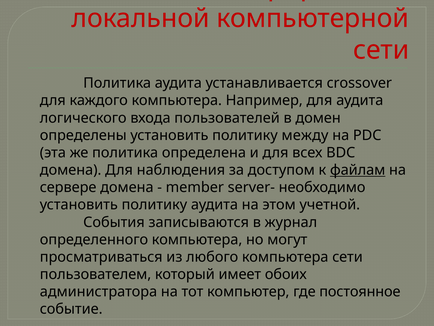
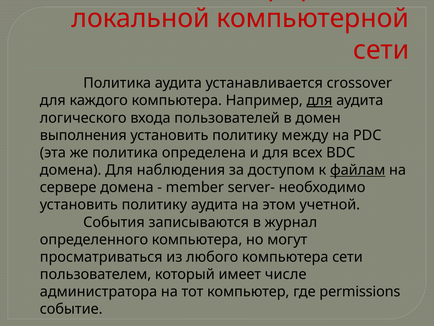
для underline: none -> present (319, 100)
определены: определены -> выполнения (83, 135)
обоих: обоих -> числе (286, 274)
постоянное: постоянное -> permissions (360, 291)
